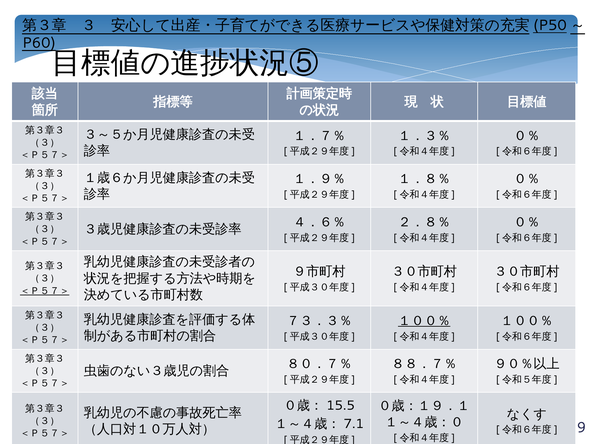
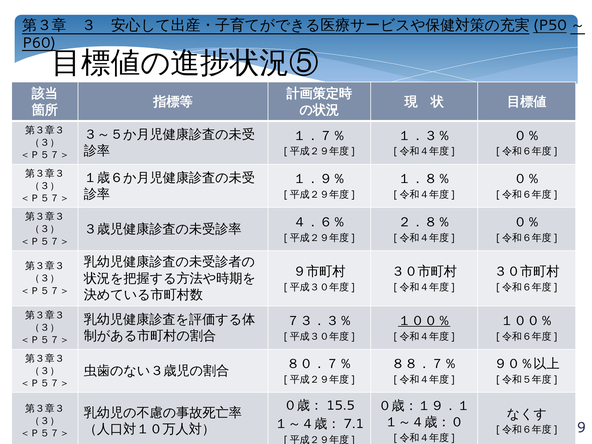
＜Ｐ５７＞ underline: present -> none (45, 291)
